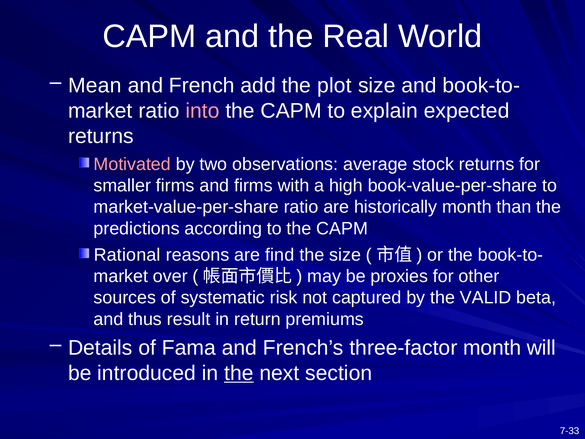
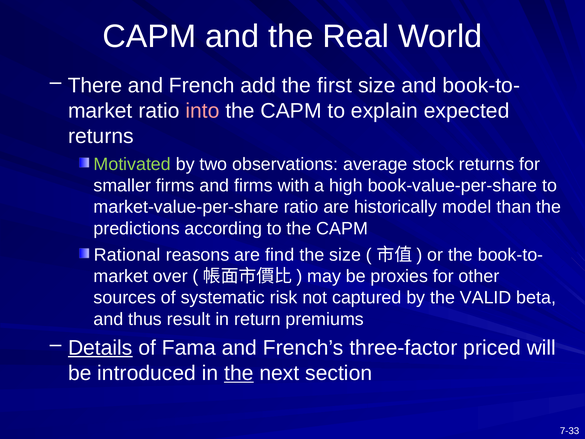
Mean: Mean -> There (95, 85)
plot: plot -> first (334, 85)
Motivated colour: pink -> light green (132, 164)
historically month: month -> model (467, 207)
Details underline: none -> present (100, 348)
three-factor month: month -> priced (492, 348)
